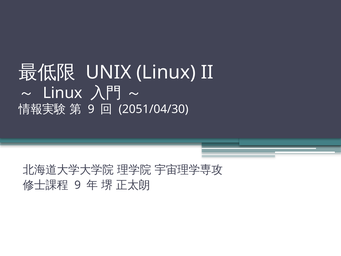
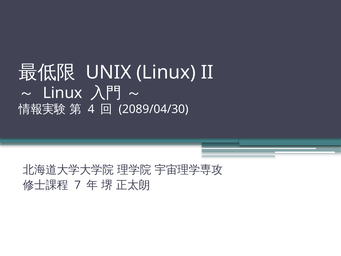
9: 9 -> 4 (91, 109)
2051/04/30: 2051/04/30 -> 2089/04/30 (154, 109)
9: 9 -> 7 (78, 185)
